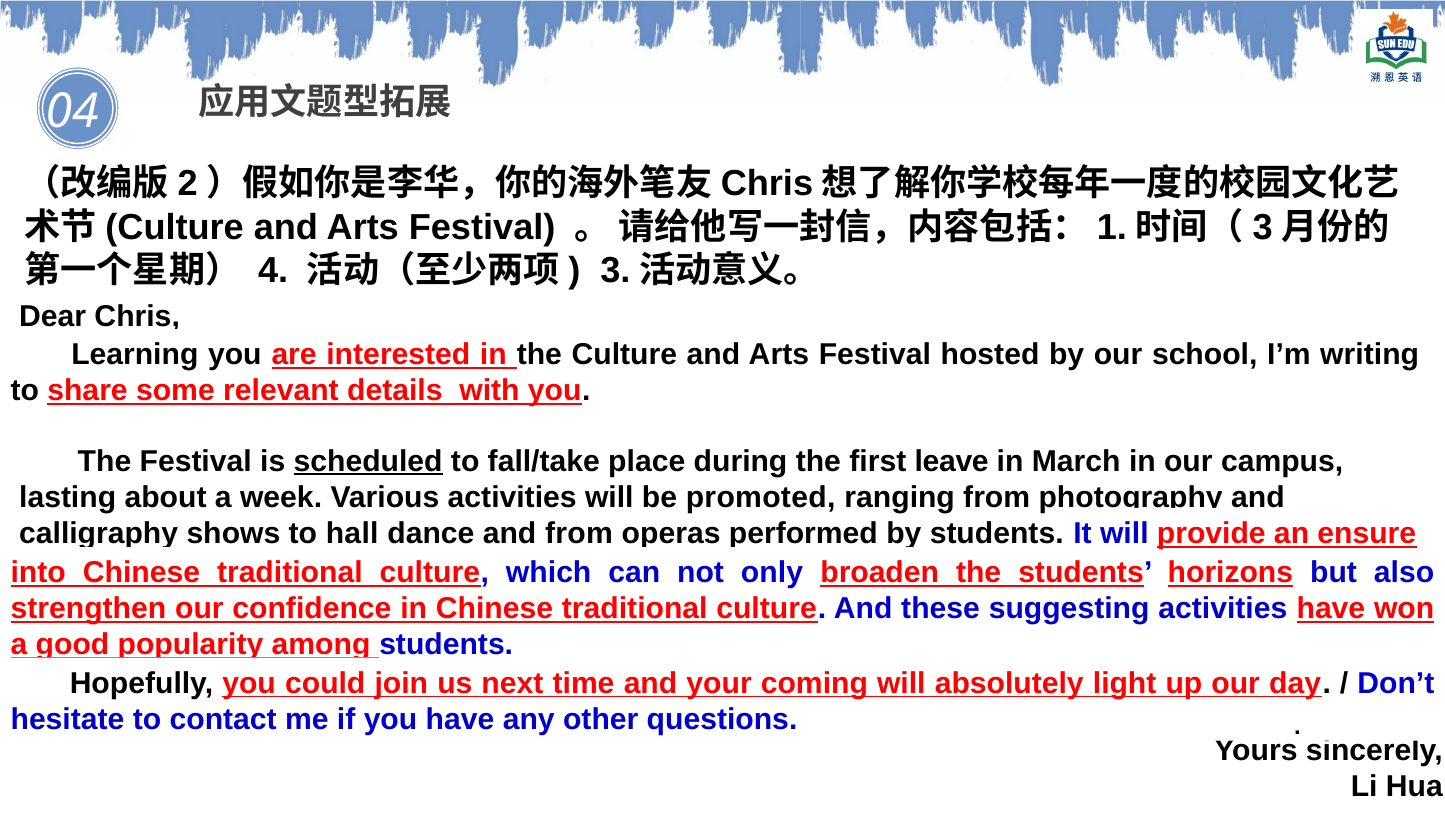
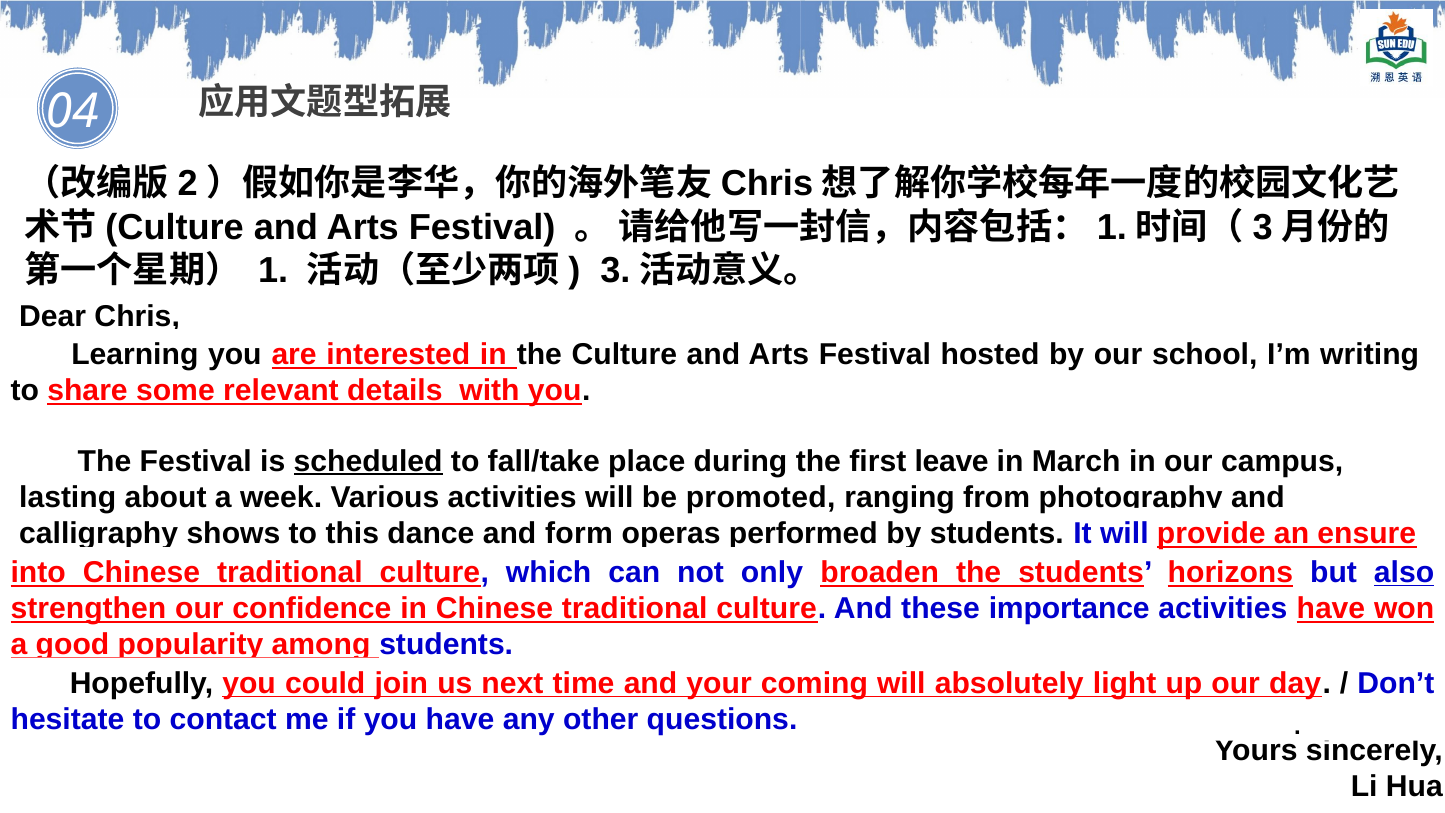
4: 4 -> 1 (273, 271)
hall: hall -> this (352, 533)
and from: from -> form (579, 533)
also underline: none -> present (1404, 572)
suggesting: suggesting -> importance (1069, 609)
